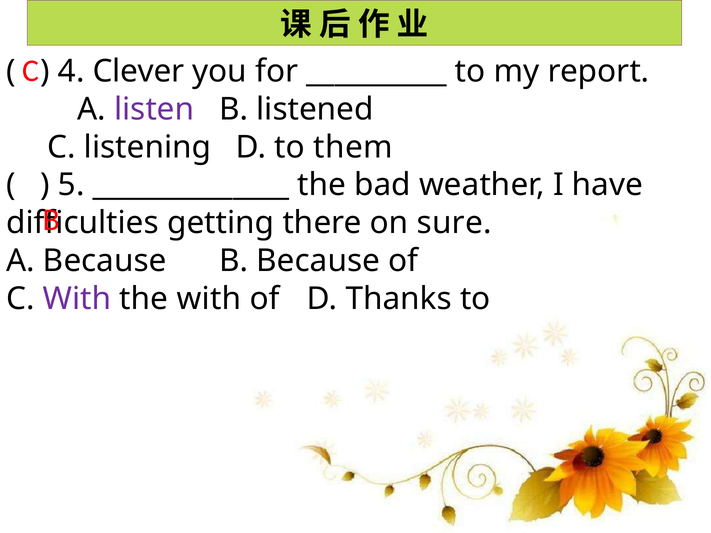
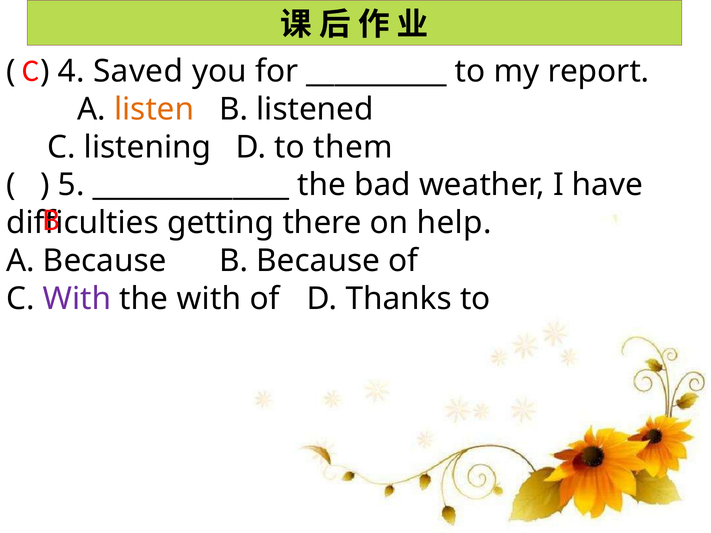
Clever: Clever -> Saved (138, 71)
listen colour: purple -> orange (154, 109)
sure: sure -> help (454, 223)
